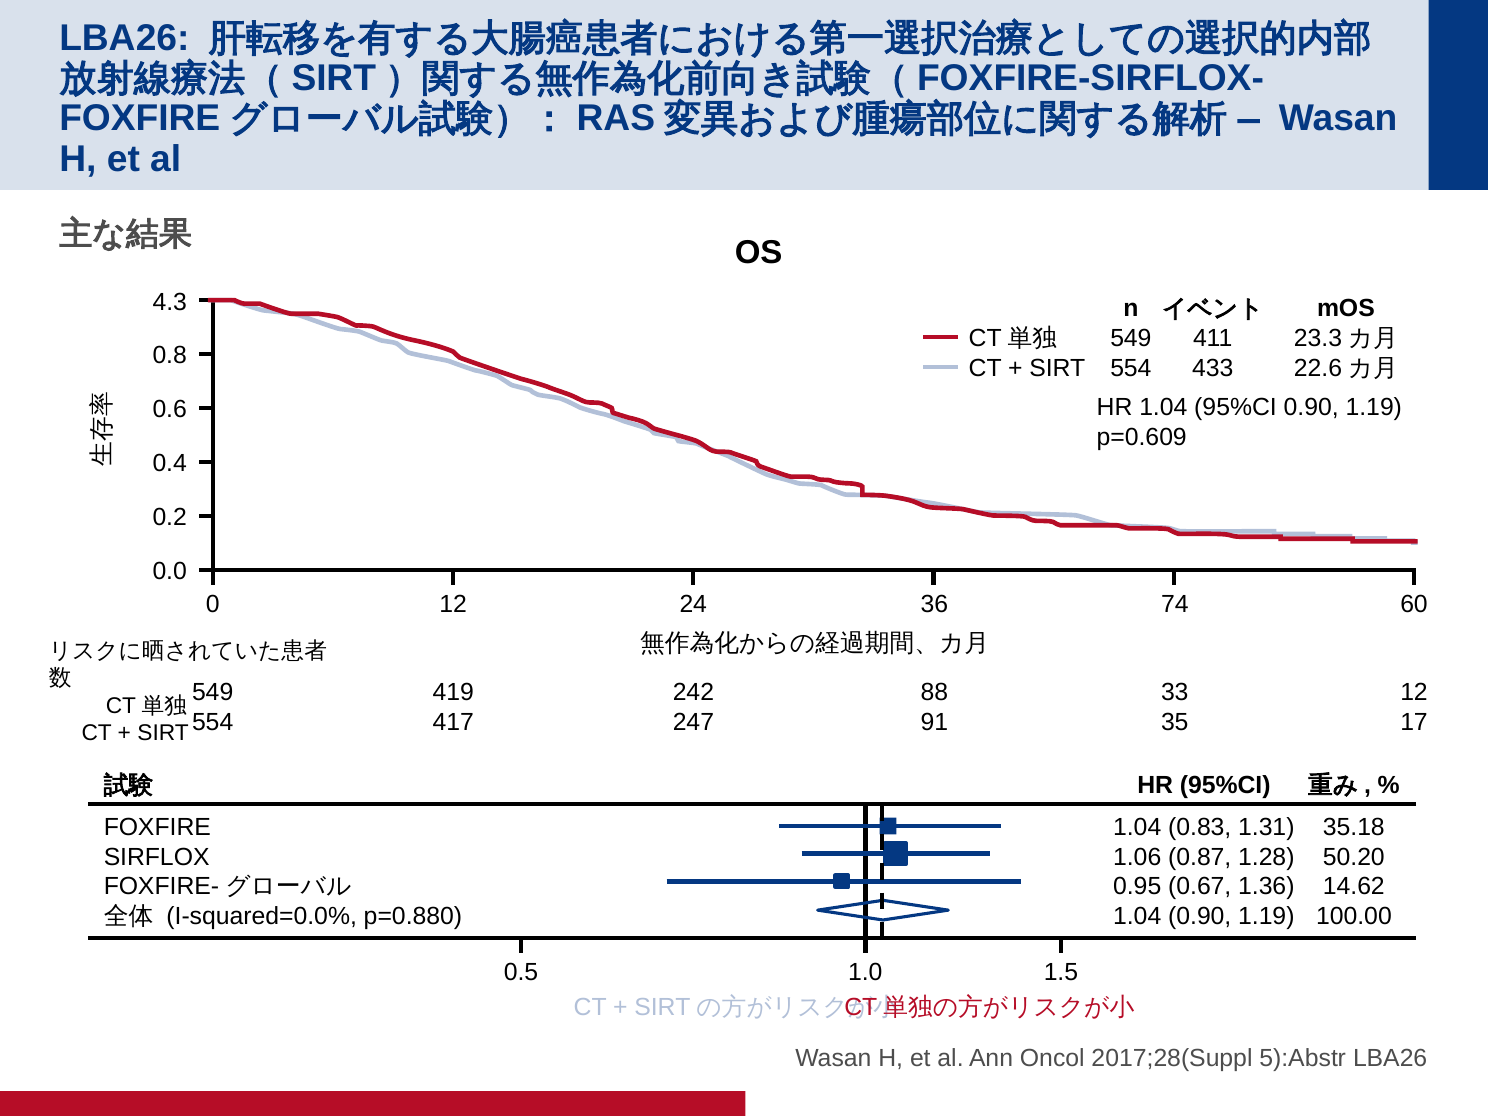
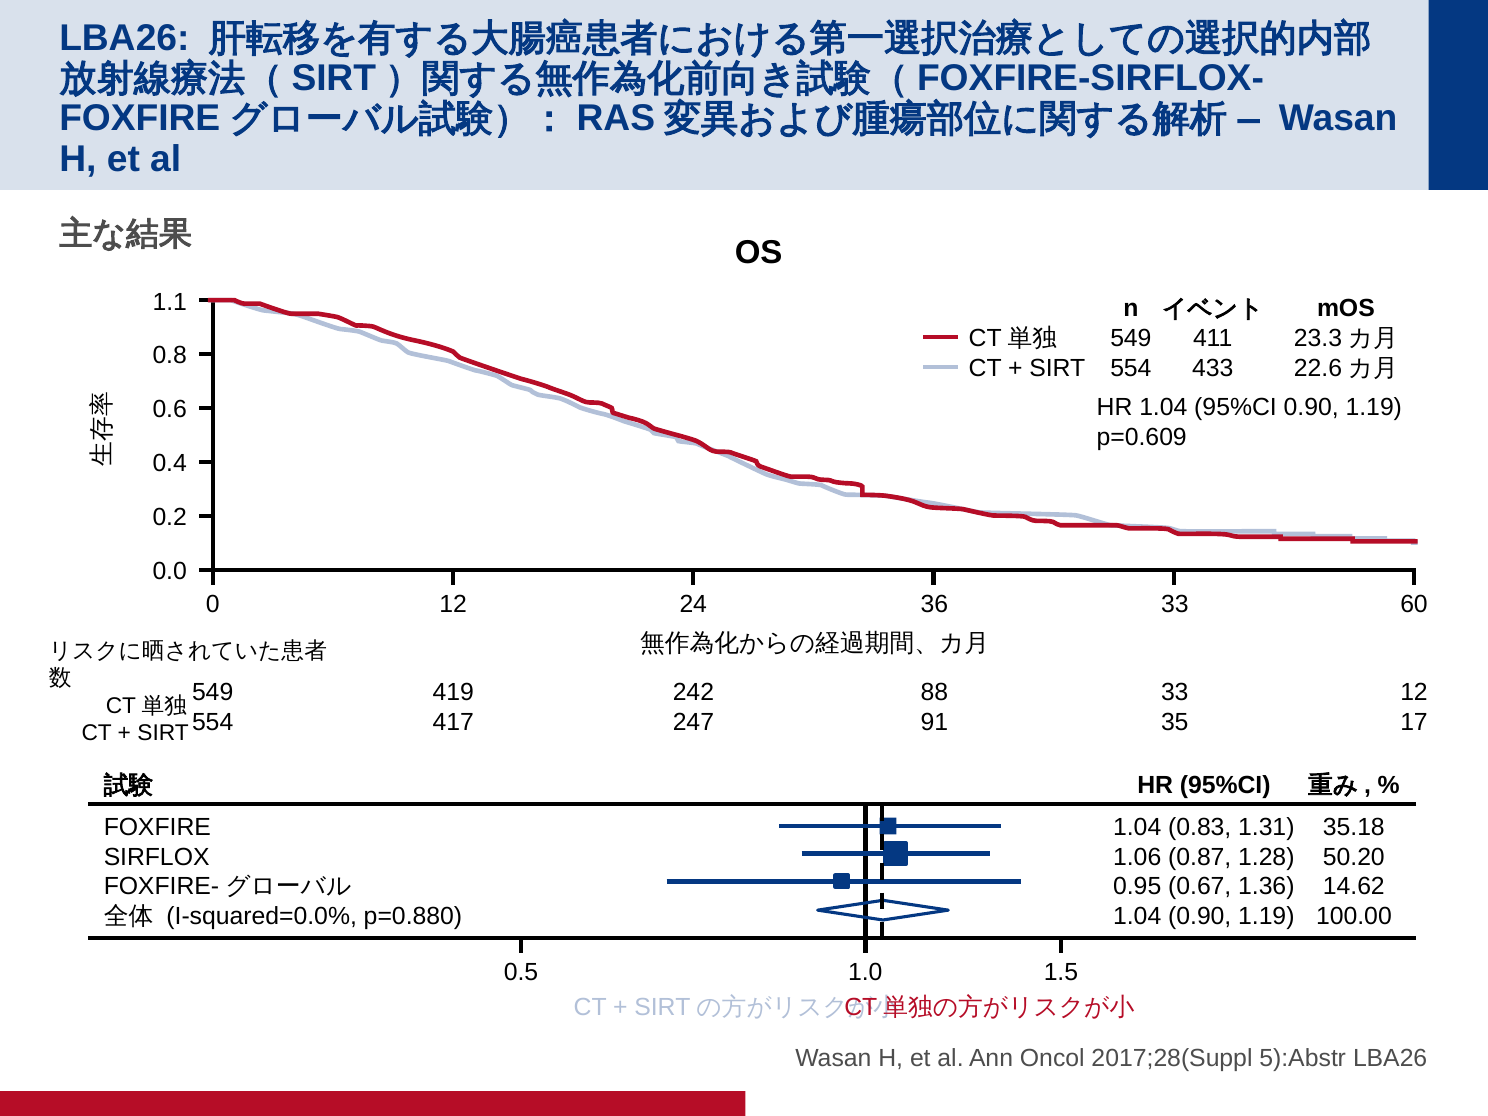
4.3: 4.3 -> 1.1 (170, 302)
36 74: 74 -> 33 (1175, 604)
